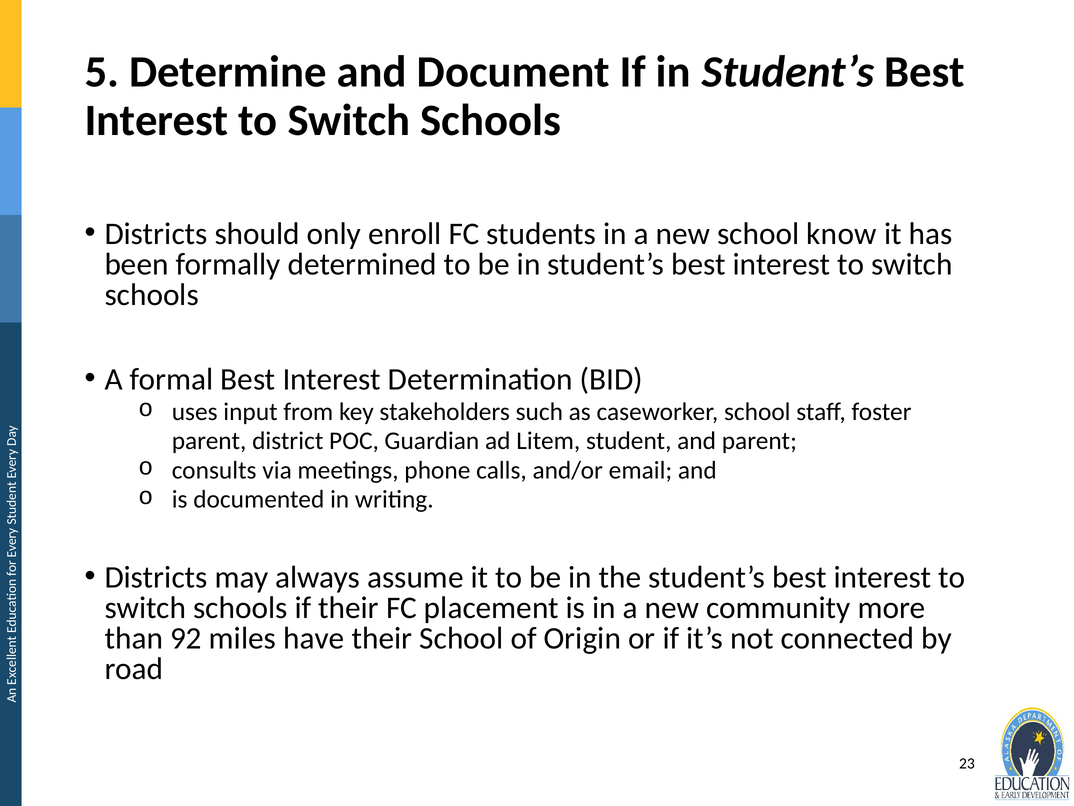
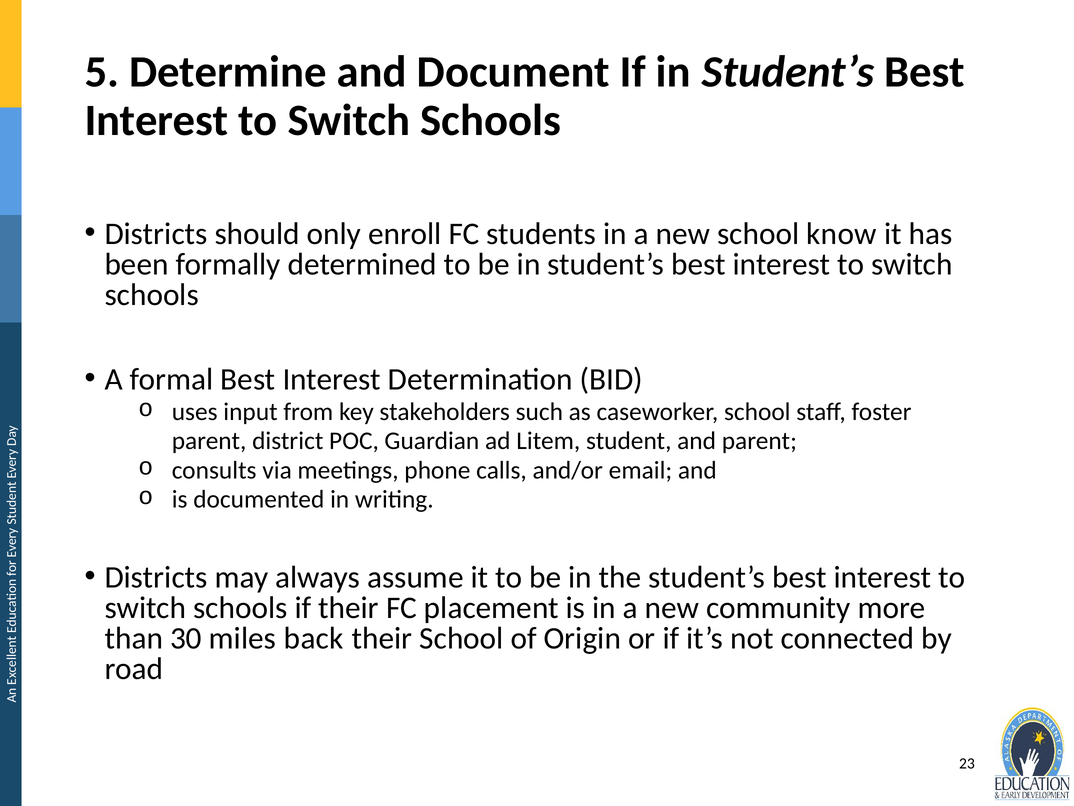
92: 92 -> 30 (186, 638)
have: have -> back (314, 638)
